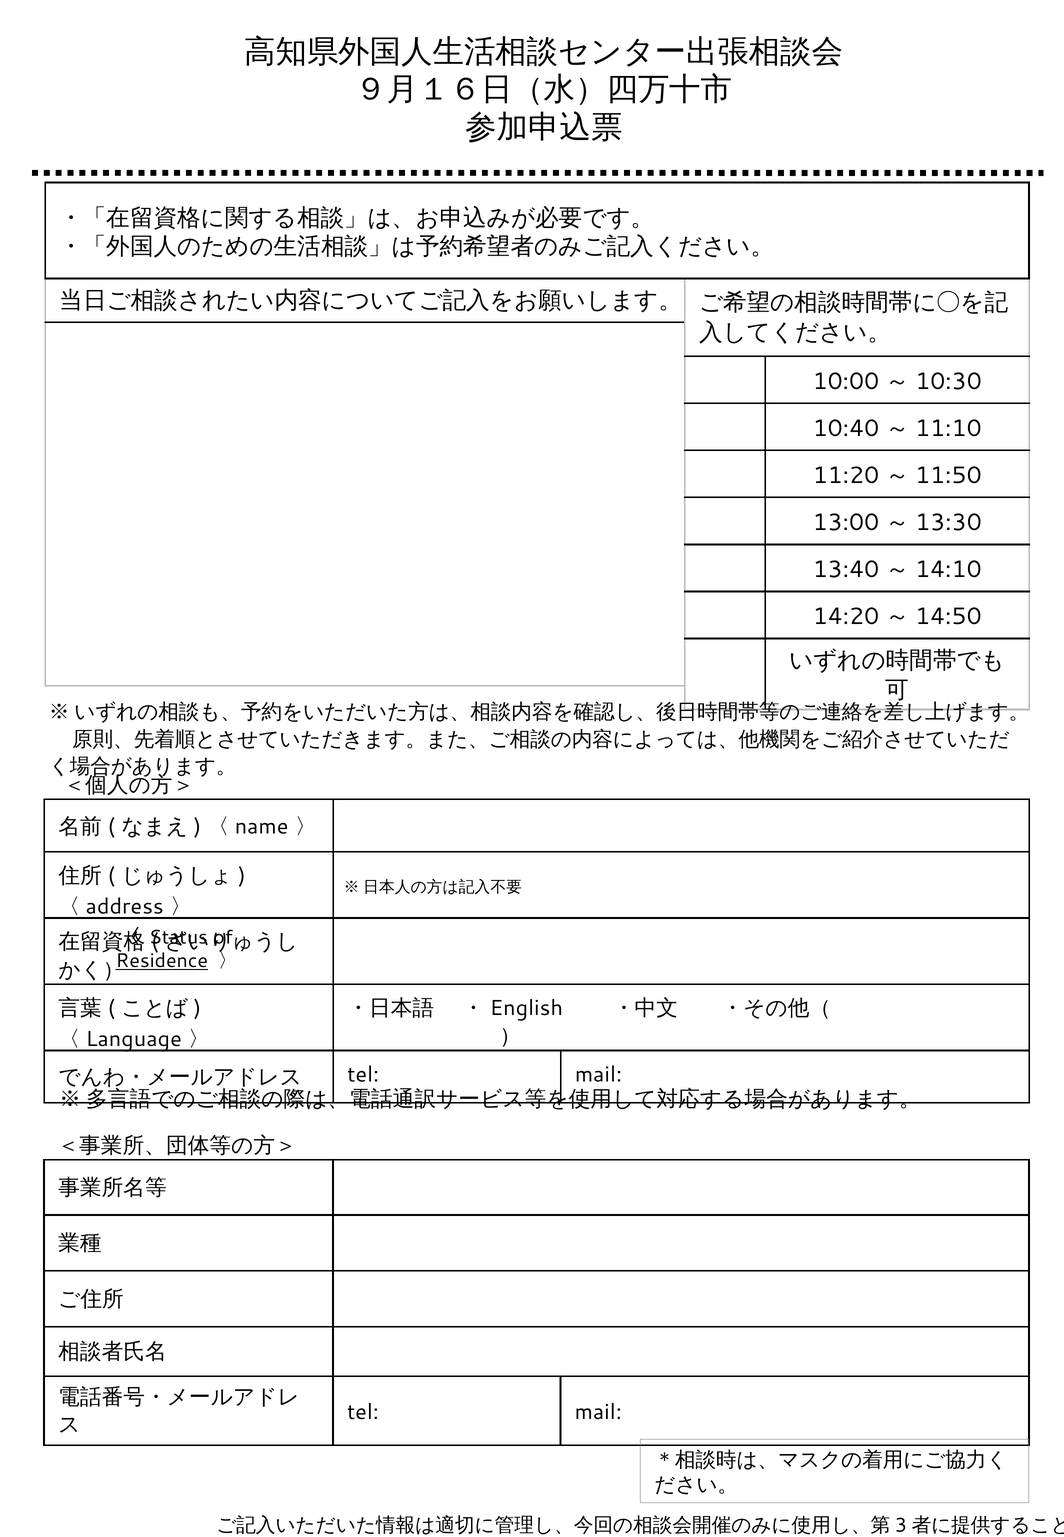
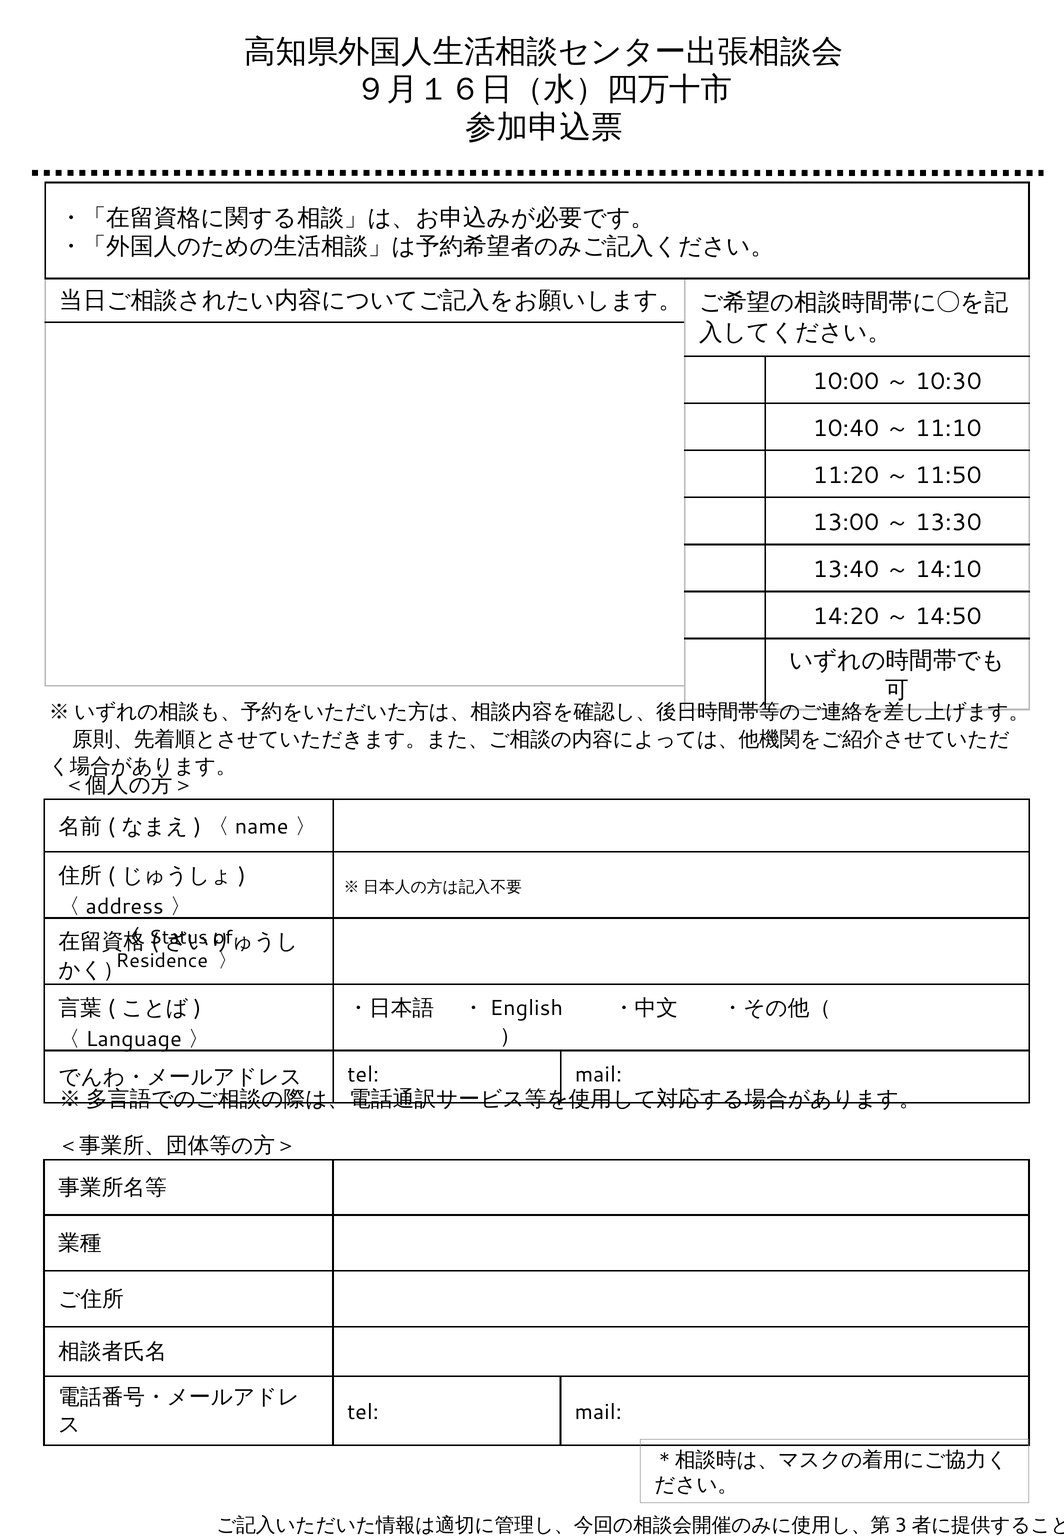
Residence underline: present -> none (162, 961)
